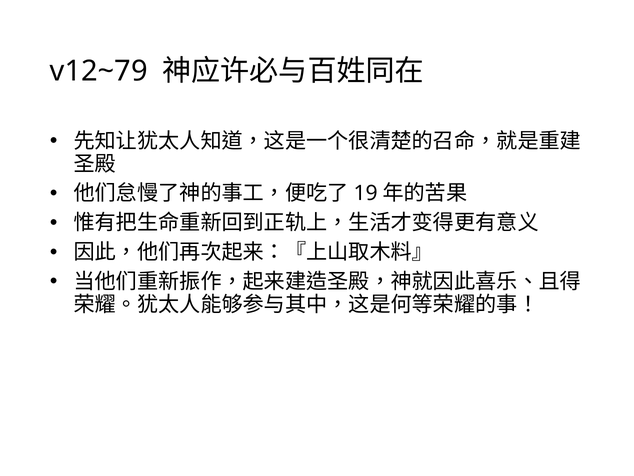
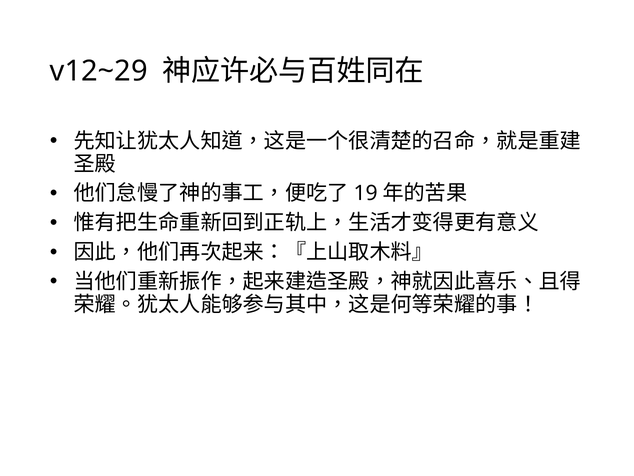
v12~79: v12~79 -> v12~29 (99, 71)
